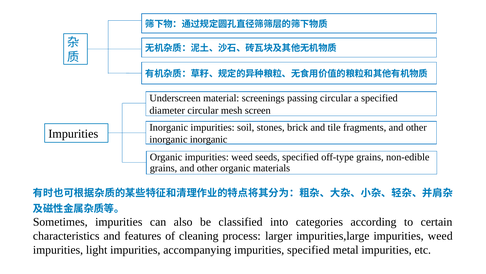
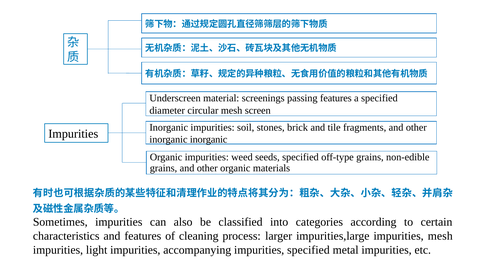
passing circular: circular -> features (336, 98)
impurities,large impurities weed: weed -> mesh (440, 236)
